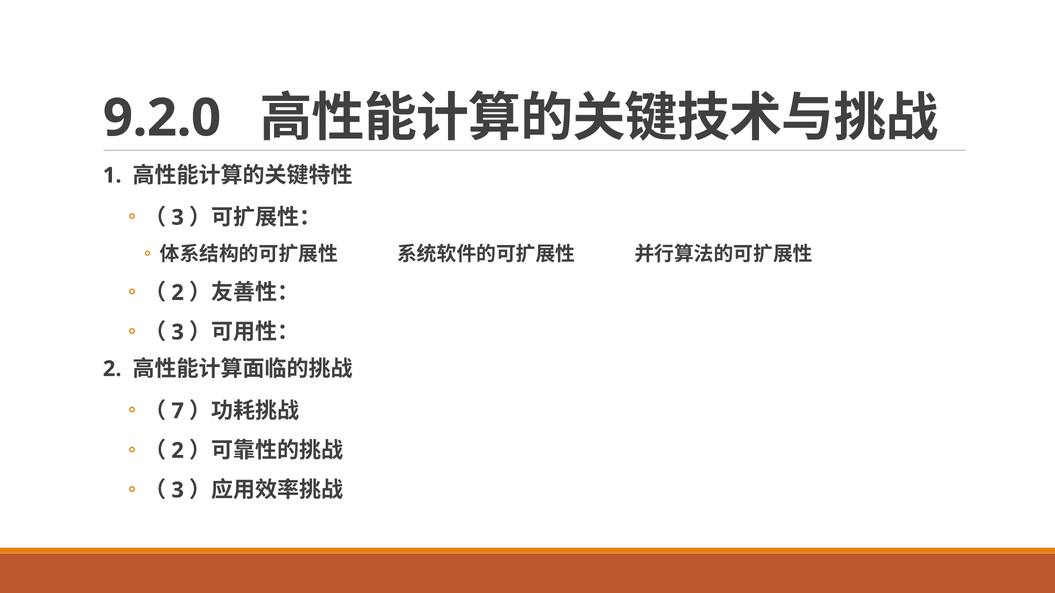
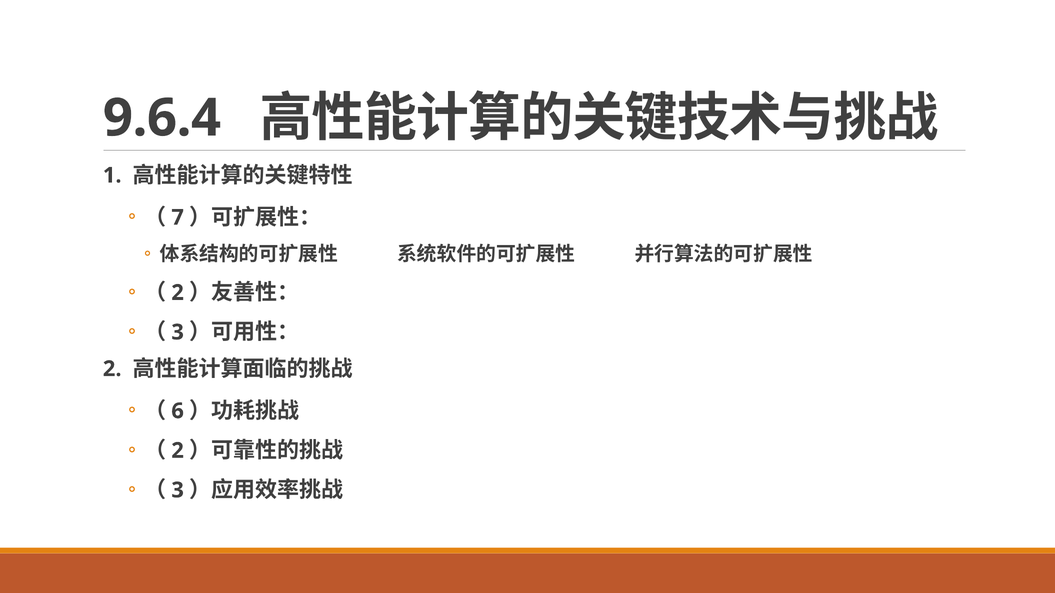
9.2.0: 9.2.0 -> 9.6.4 (162, 118)
3: 3 -> 7 (178, 218)
7: 7 -> 6 (178, 411)
